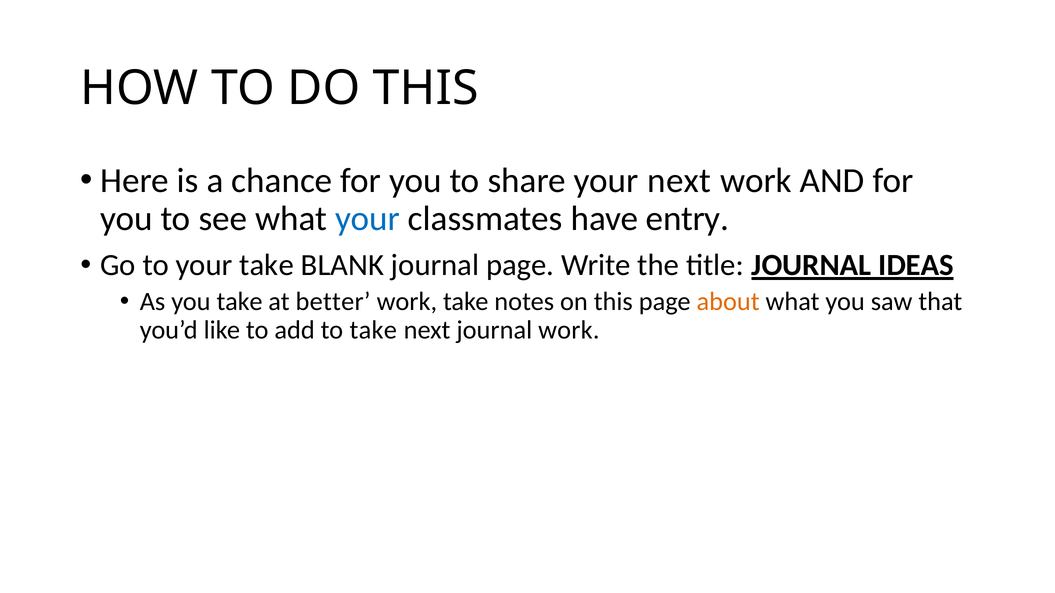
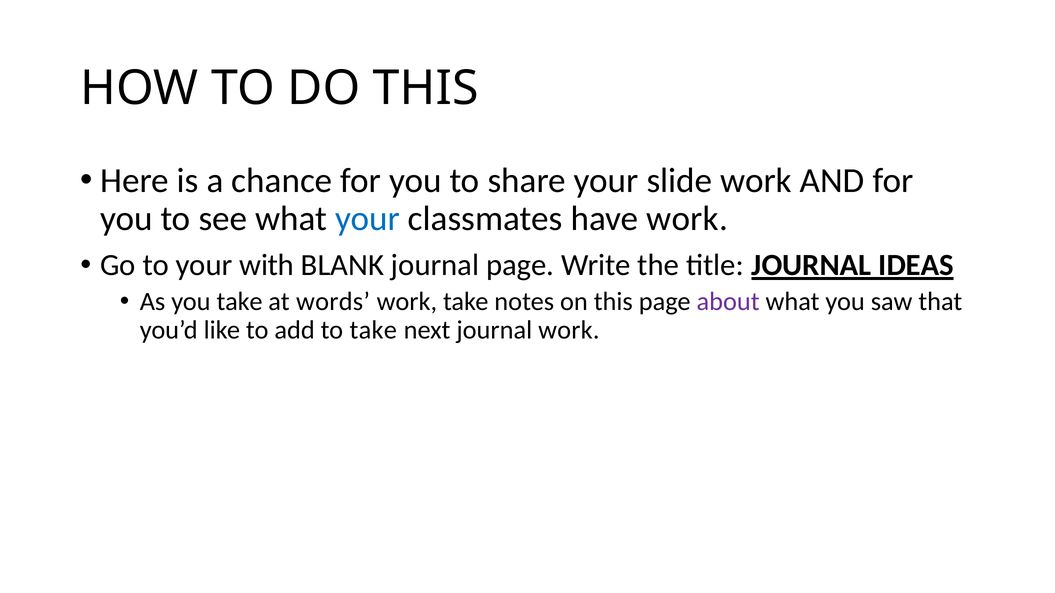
your next: next -> slide (679, 181)
have entry: entry -> work (687, 219)
your take: take -> with (267, 265)
better: better -> words (333, 302)
about colour: orange -> purple (728, 302)
